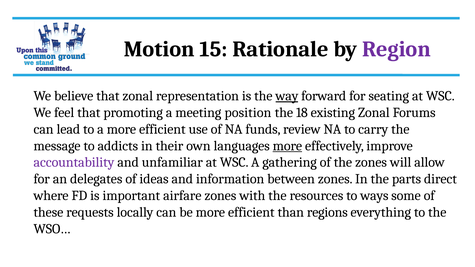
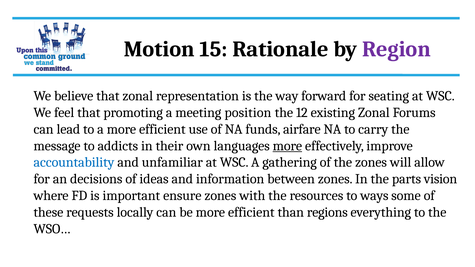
way underline: present -> none (287, 96)
18: 18 -> 12 (302, 113)
review: review -> airfare (302, 129)
accountability colour: purple -> blue (74, 163)
delegates: delegates -> decisions (96, 179)
direct: direct -> vision (441, 179)
airfare: airfare -> ensure (182, 196)
